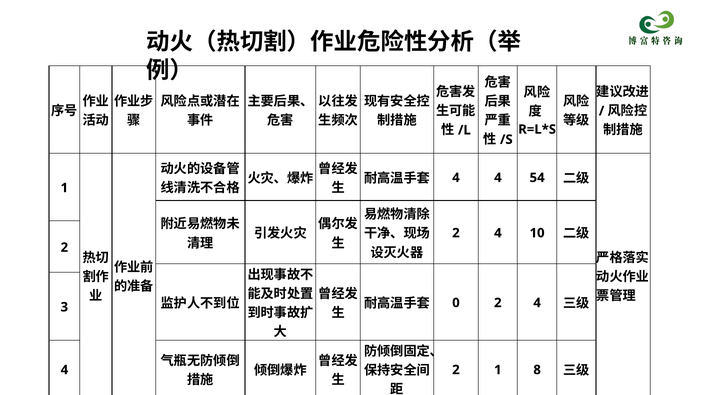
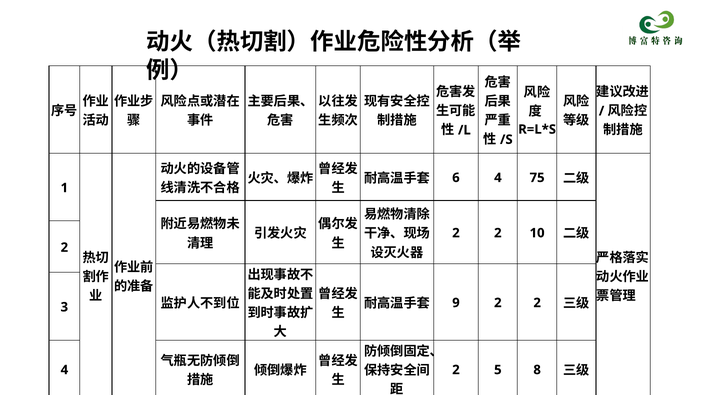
4: 4 -> 6 (456, 178)
54: 54 -> 75 (537, 178)
4: 4 -> 2 (498, 233)
0: 0 -> 9 (456, 303)
4: 4 -> 2 (537, 303)
2 1: 1 -> 5 (498, 370)
